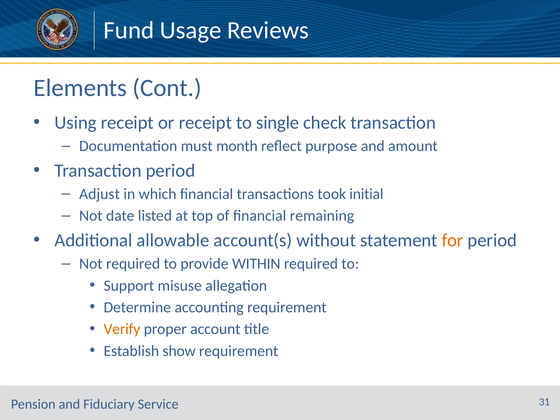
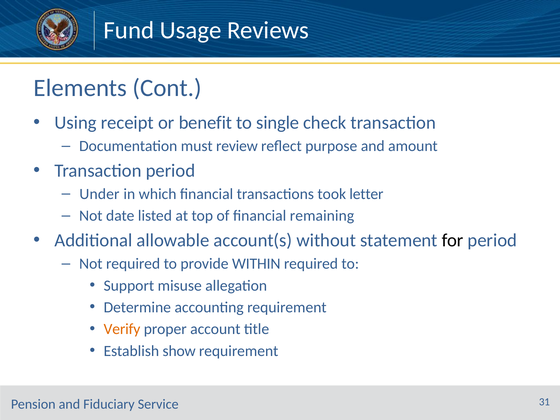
or receipt: receipt -> benefit (205, 123)
month: month -> review (237, 146)
Adjust: Adjust -> Under (99, 194)
initial: initial -> letter (366, 194)
for colour: orange -> black (453, 240)
